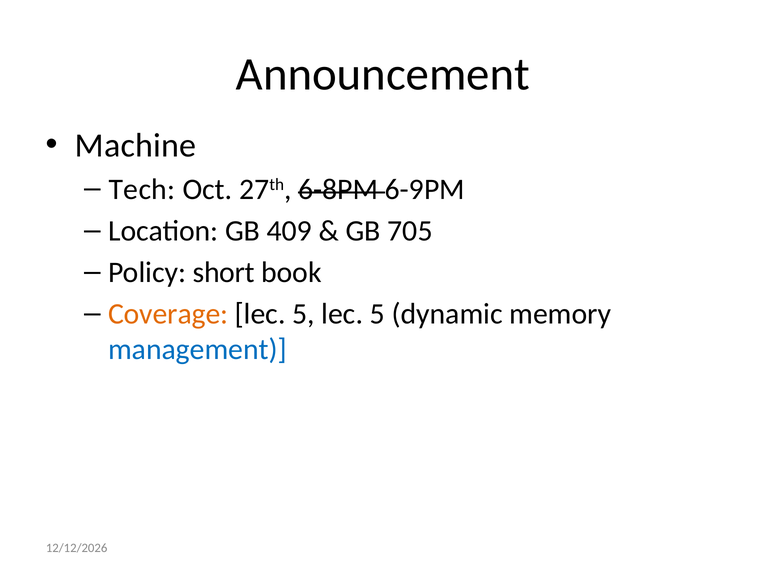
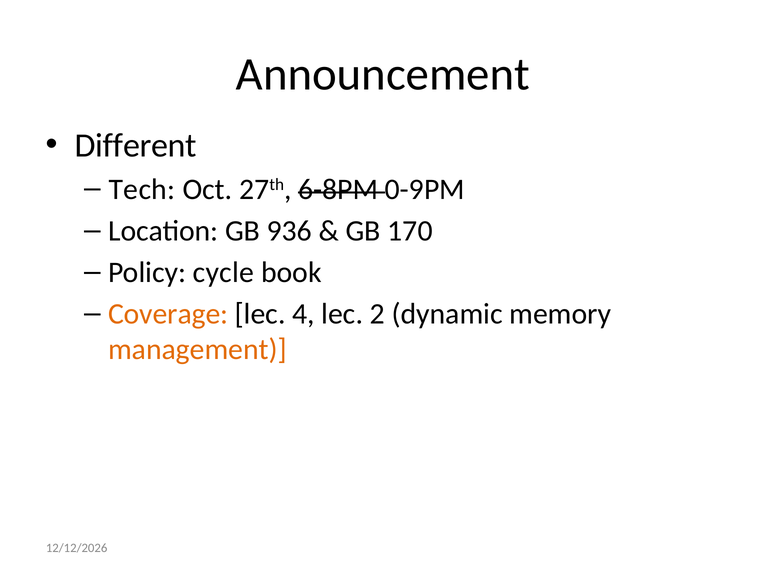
Machine: Machine -> Different (136, 145)
6-9PM: 6-9PM -> 0-9PM (425, 189)
409: 409 -> 936 (289, 231)
705: 705 -> 170 (410, 231)
short: short -> cycle (224, 273)
5: 5 -> 4 (303, 314)
5: 5 -> 2 (377, 314)
management colour: blue -> orange (197, 350)
